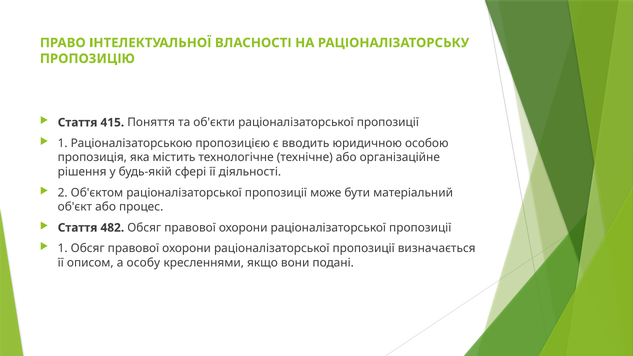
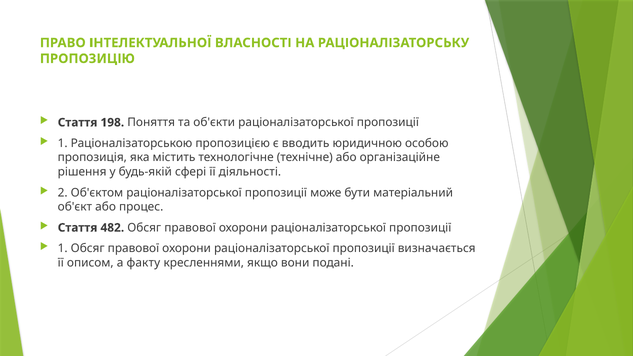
415: 415 -> 198 (112, 123)
особу: особу -> факту (143, 263)
